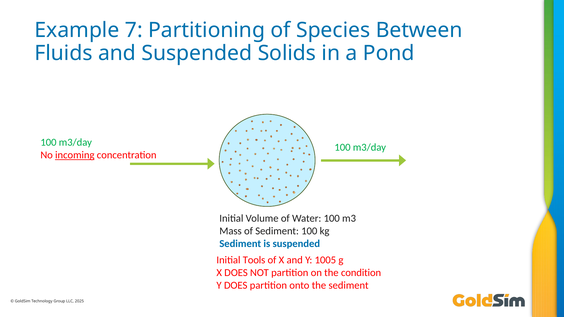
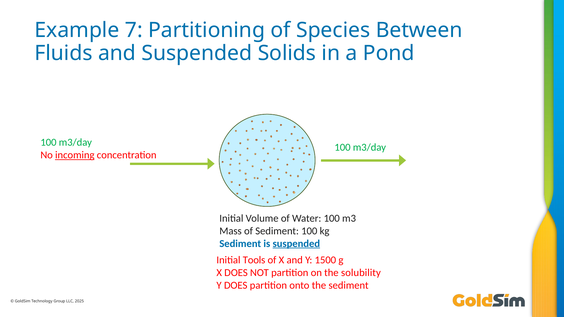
suspended underline: none -> present (296, 244)
1005: 1005 -> 1500 (325, 260)
condition: condition -> solubility (361, 273)
